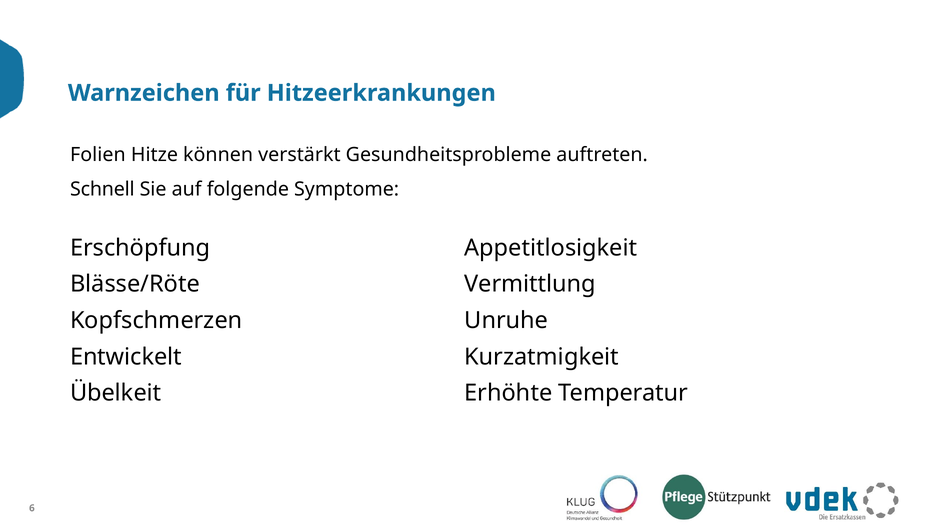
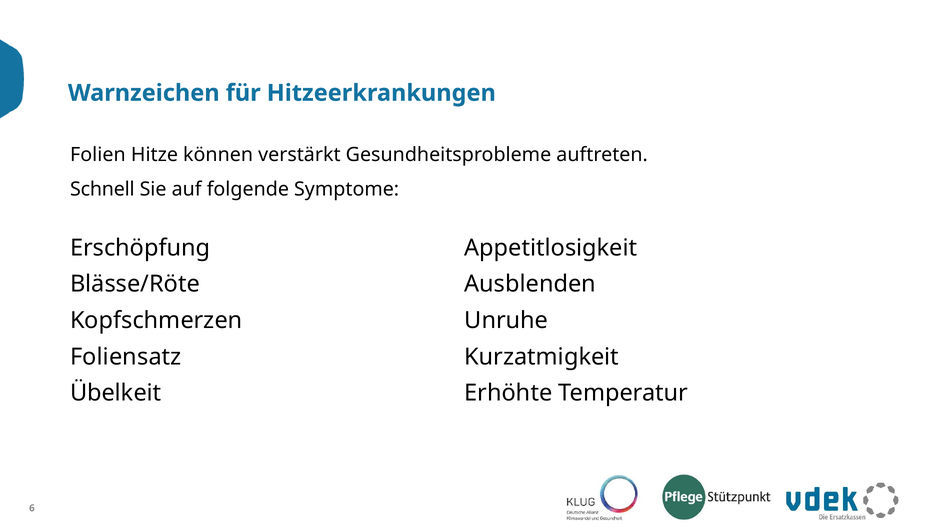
Vermittlung: Vermittlung -> Ausblenden (530, 284)
Entwickelt: Entwickelt -> Foliensatz (126, 357)
